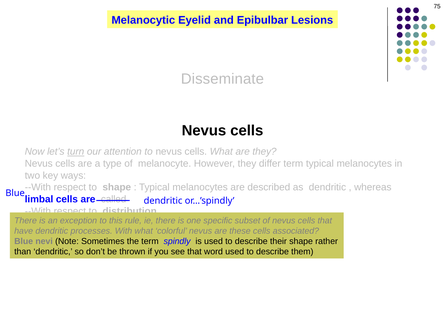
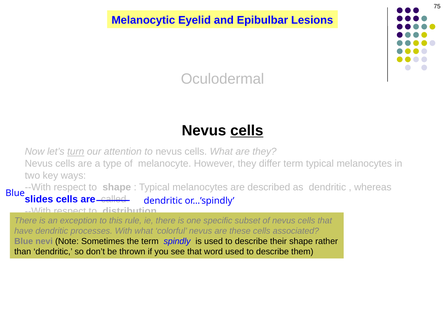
Disseminate: Disseminate -> Oculodermal (223, 79)
cells underline: none -> present (247, 131)
limbal: limbal -> slides (39, 199)
